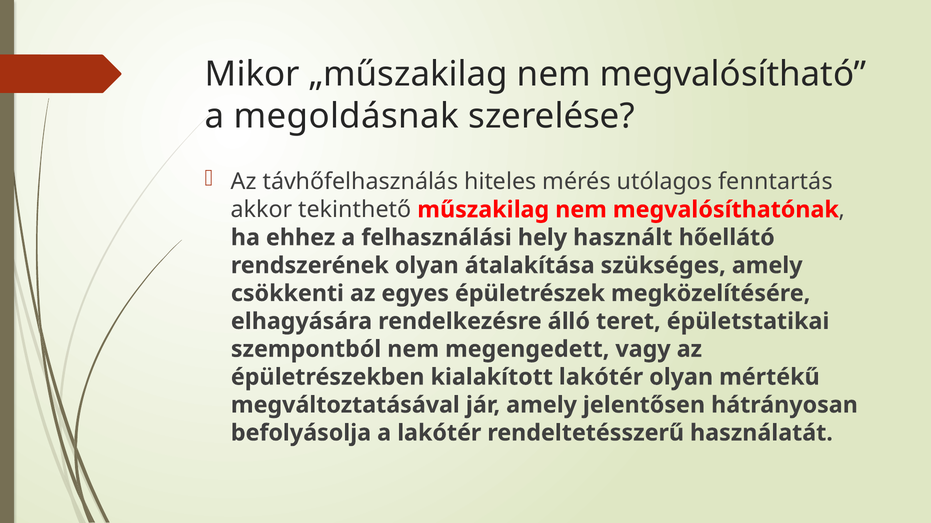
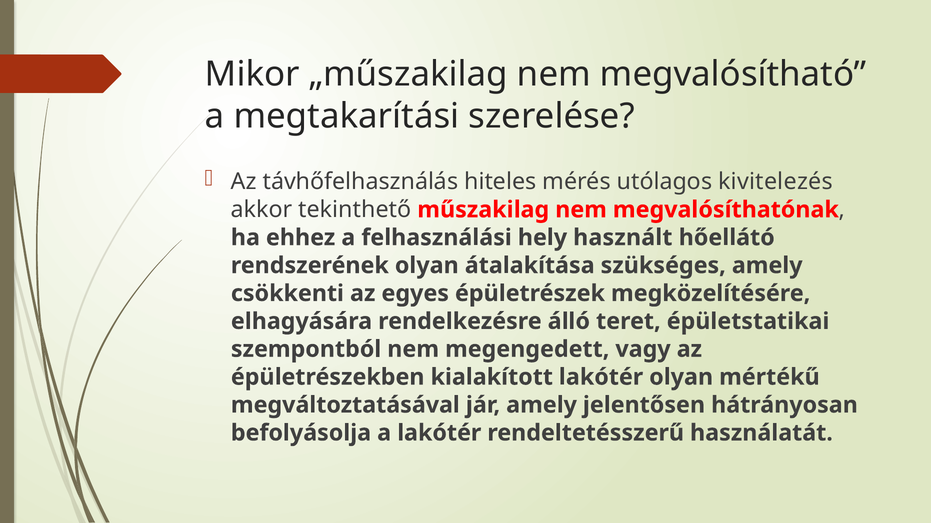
megoldásnak: megoldásnak -> megtakarítási (346, 116)
fenntartás: fenntartás -> kivitelezés (775, 182)
